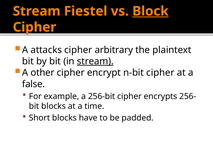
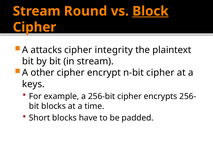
Fiestel: Fiestel -> Round (86, 11)
arbitrary: arbitrary -> integrity (114, 50)
stream underline: present -> none (95, 61)
false: false -> keys (33, 84)
